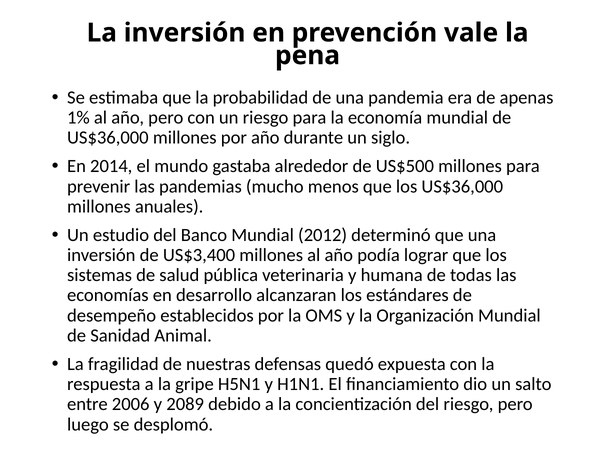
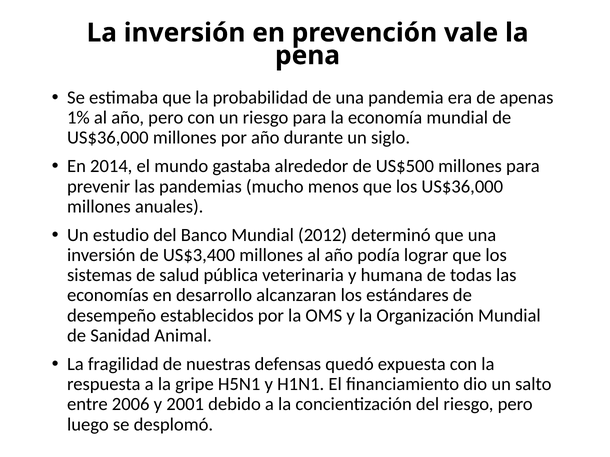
2089: 2089 -> 2001 (185, 405)
